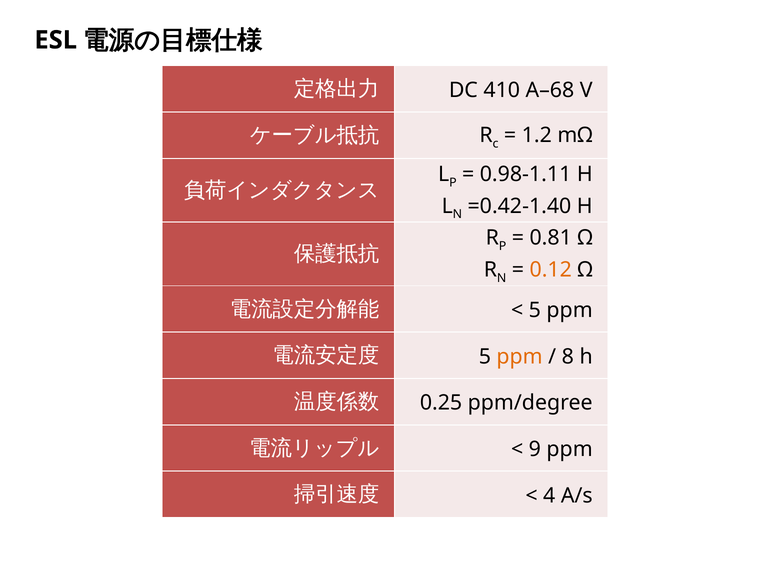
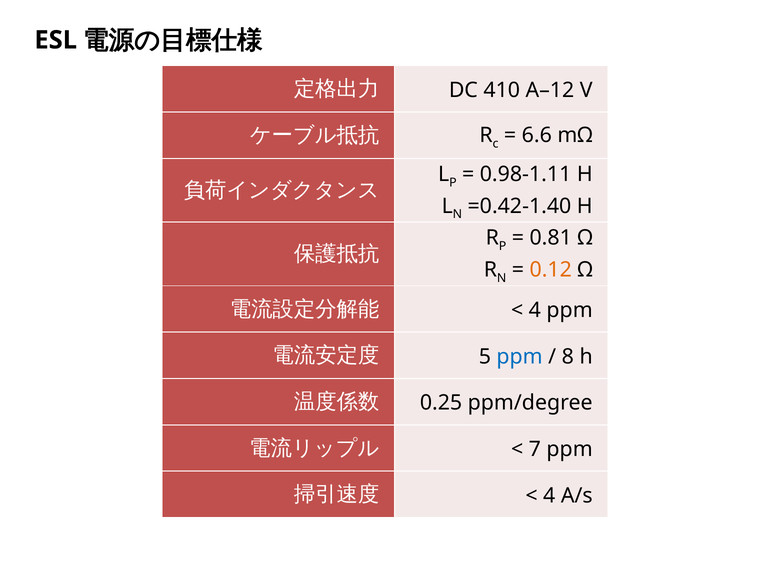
A–68: A–68 -> A–12 (550, 90)
1.2: 1.2 -> 6.6 (537, 135)
5: 5 -> 4 (535, 310)
ppm colour: orange -> blue (520, 357)
9: 9 -> 7 (535, 449)
